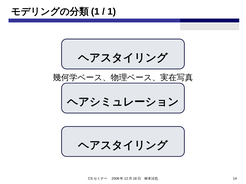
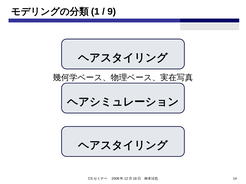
1: 1 -> 9 (112, 12)
